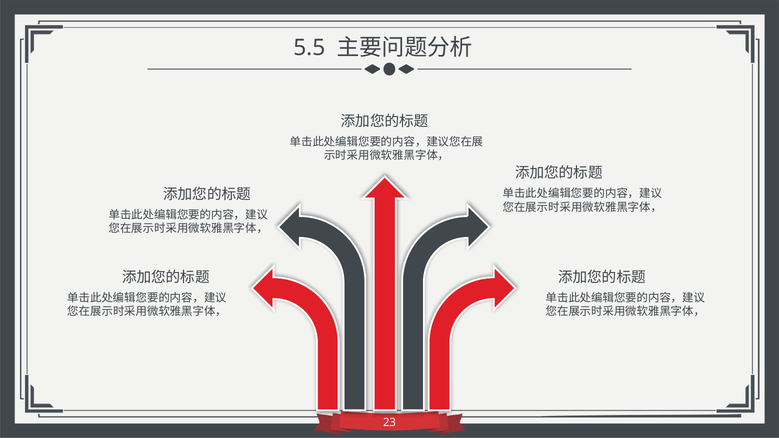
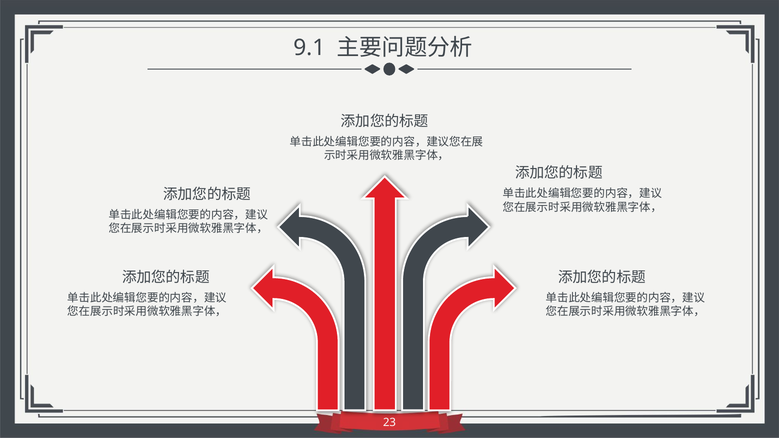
5.5: 5.5 -> 9.1 (309, 48)
